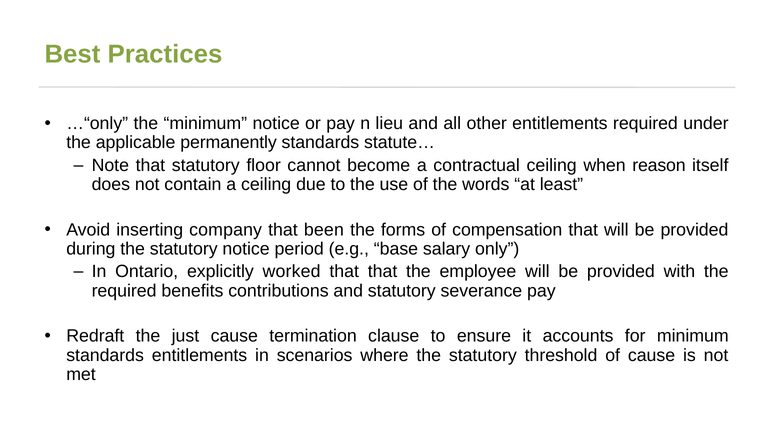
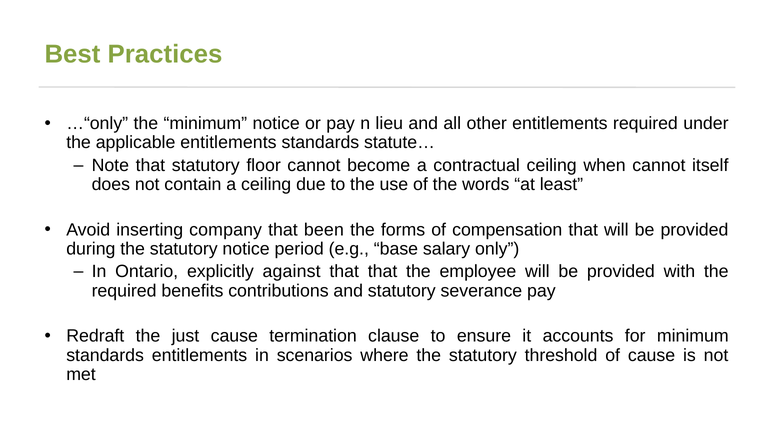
applicable permanently: permanently -> entitlements (228, 143)
when reason: reason -> cannot (659, 166)
worked: worked -> against (292, 272)
